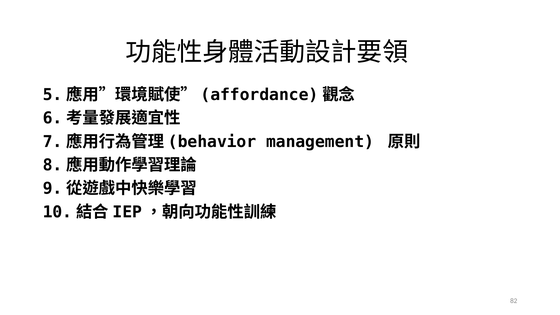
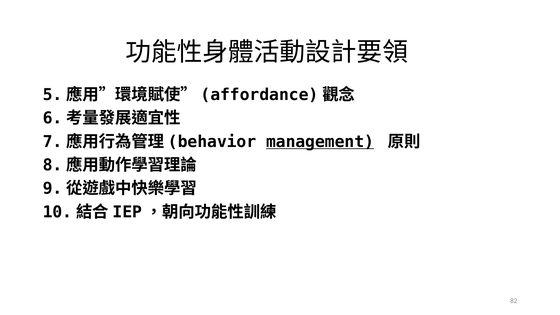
management underline: none -> present (320, 142)
